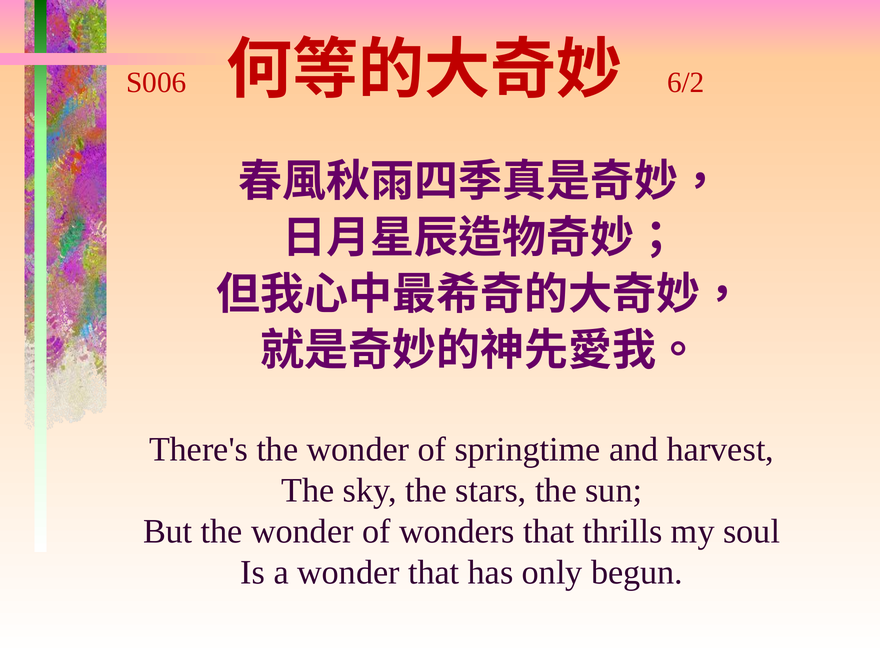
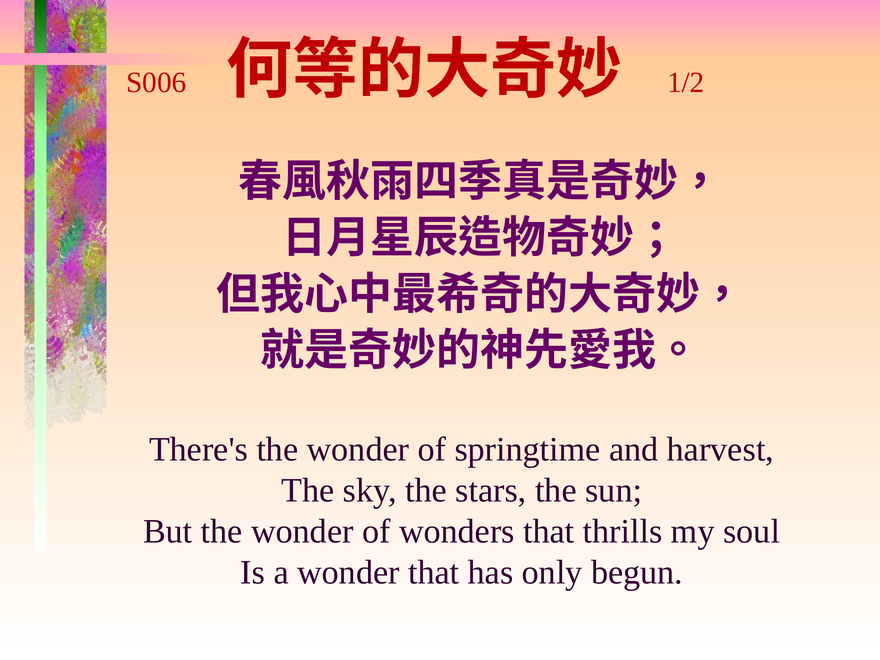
6/2: 6/2 -> 1/2 (686, 83)
